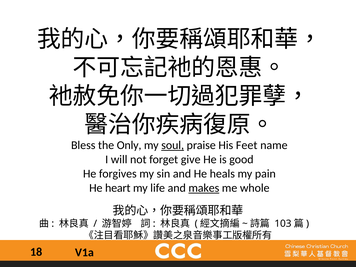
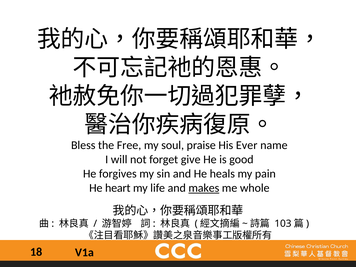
Only: Only -> Free (129, 145)
soul underline: present -> none (173, 145)
Feet: Feet -> Ever (247, 145)
